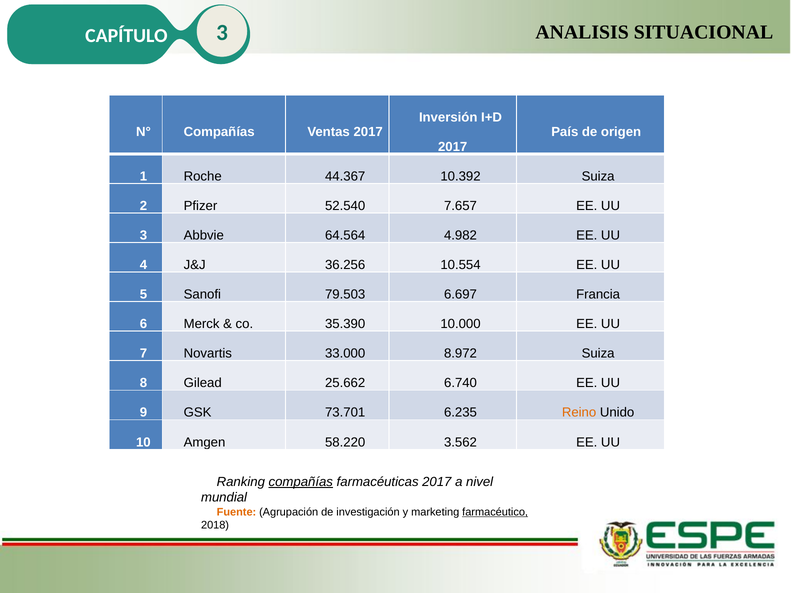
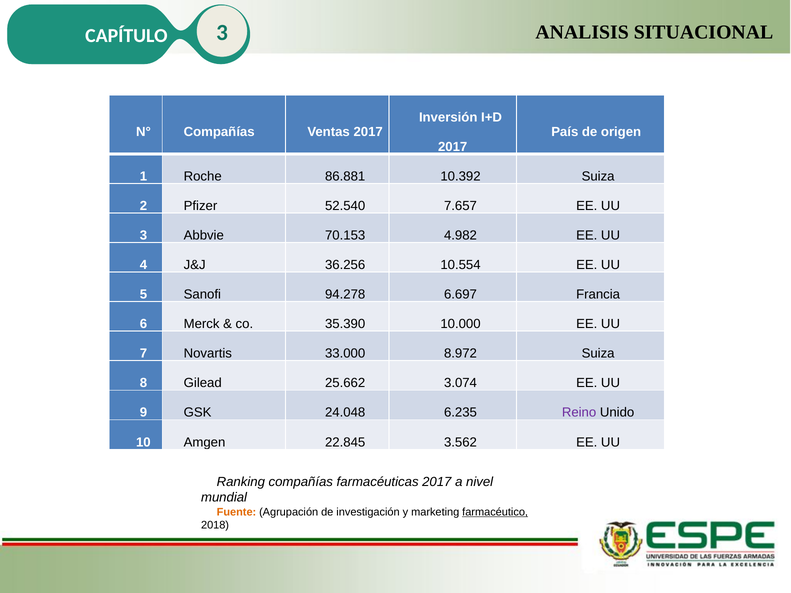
44.367: 44.367 -> 86.881 (345, 176)
64.564: 64.564 -> 70.153 (345, 235)
79.503: 79.503 -> 94.278 (345, 295)
6.740: 6.740 -> 3.074 (461, 383)
73.701: 73.701 -> 24.048 (345, 413)
Reino colour: orange -> purple (579, 413)
58.220: 58.220 -> 22.845 (345, 442)
compañías underline: present -> none (301, 482)
